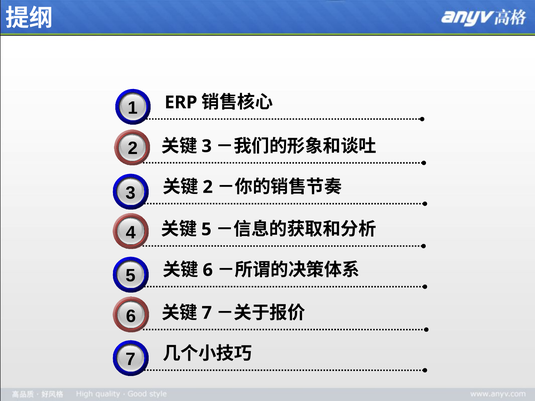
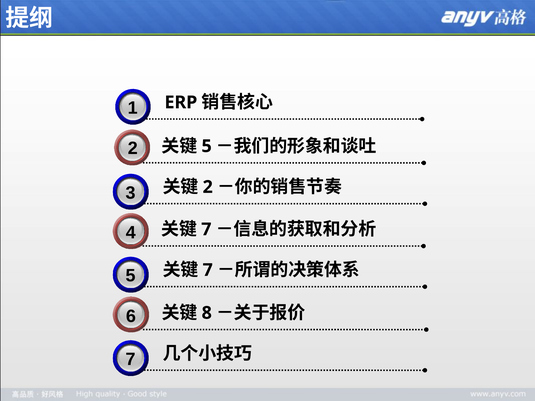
3: 3 -> 5 (207, 146)
5: 5 -> 7 (206, 229)
6: 6 -> 7 (208, 270)
7: 7 -> 8 (207, 313)
